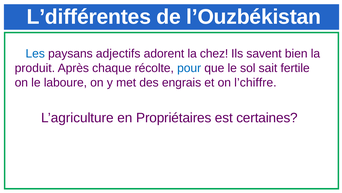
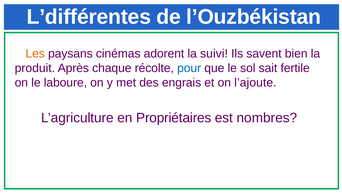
Les colour: blue -> orange (35, 54)
adjectifs: adjectifs -> cinémas (118, 54)
chez: chez -> suivi (214, 54)
l’chiffre: l’chiffre -> l’ajoute (255, 82)
certaines: certaines -> nombres (267, 118)
